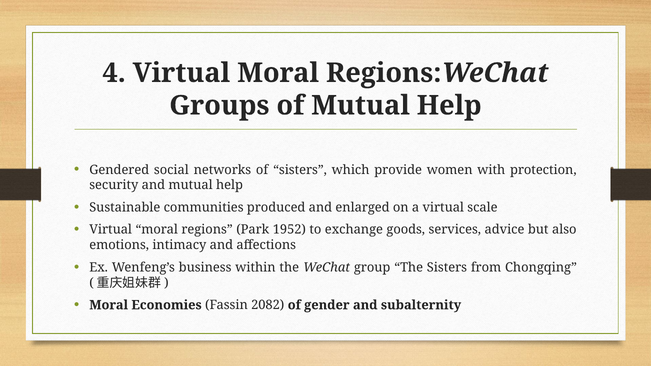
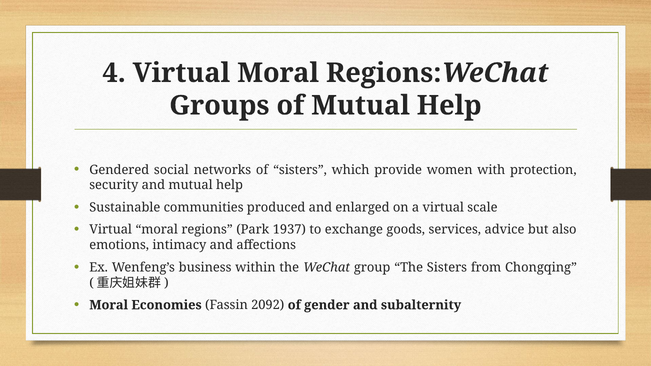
1952: 1952 -> 1937 (289, 230)
2082: 2082 -> 2092 (268, 305)
